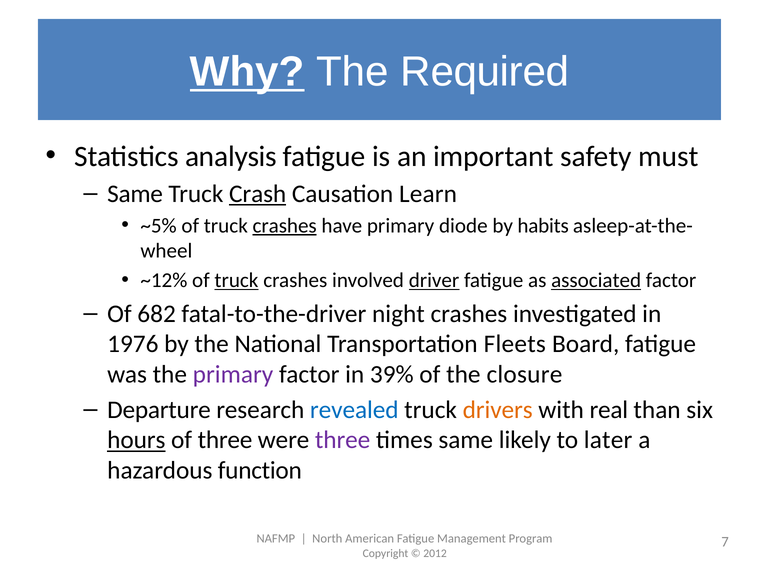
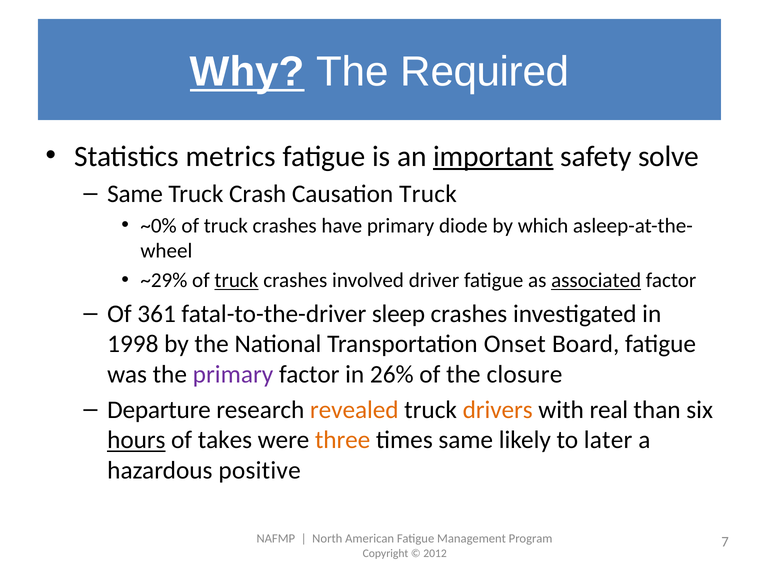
analysis: analysis -> metrics (231, 156)
important underline: none -> present (493, 156)
must: must -> solve (668, 156)
Crash underline: present -> none (258, 194)
Causation Learn: Learn -> Truck (428, 194)
~5%: ~5% -> ~0% (159, 226)
crashes underline: present -> none (285, 226)
habits: habits -> which (543, 226)
~12%: ~12% -> ~29% (164, 281)
driver underline: present -> none (434, 281)
682: 682 -> 361 (157, 314)
night: night -> sleep (399, 314)
1976: 1976 -> 1998 (133, 344)
Fleets: Fleets -> Onset (515, 344)
39%: 39% -> 26% (392, 375)
revealed colour: blue -> orange (354, 410)
of three: three -> takes (225, 440)
three colour: purple -> orange (343, 440)
function: function -> positive (260, 471)
